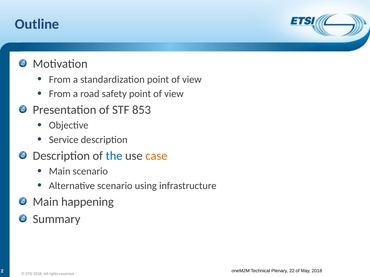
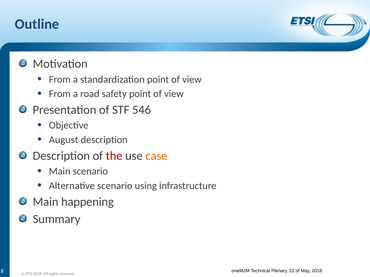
853: 853 -> 546 (142, 110)
Service: Service -> August (64, 140)
the colour: blue -> red (114, 156)
